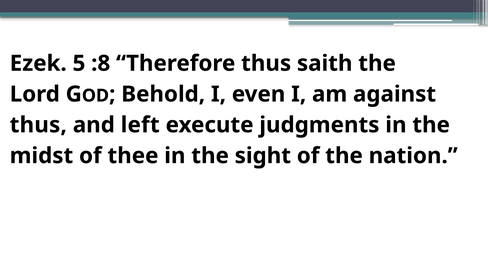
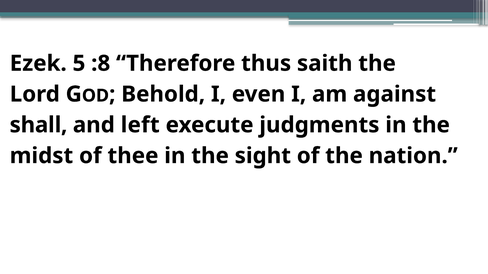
thus: thus -> shall (38, 125)
